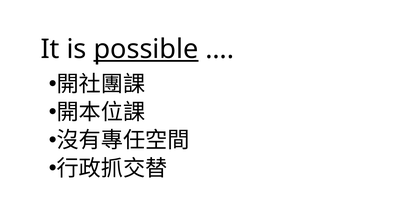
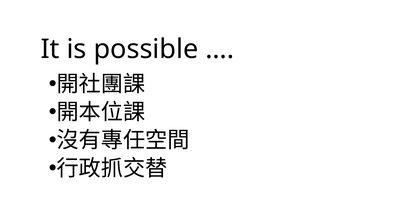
possible underline: present -> none (146, 49)
